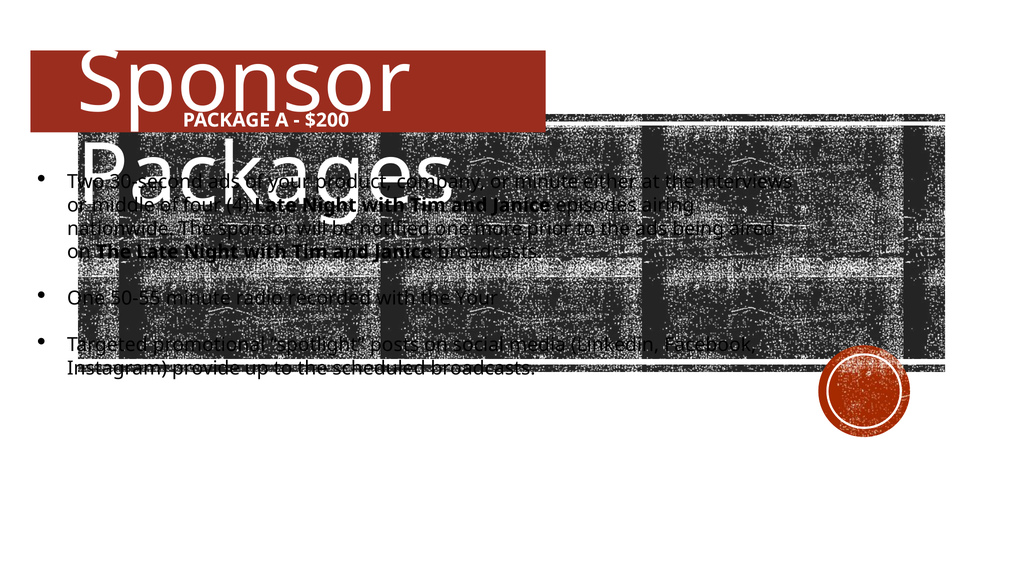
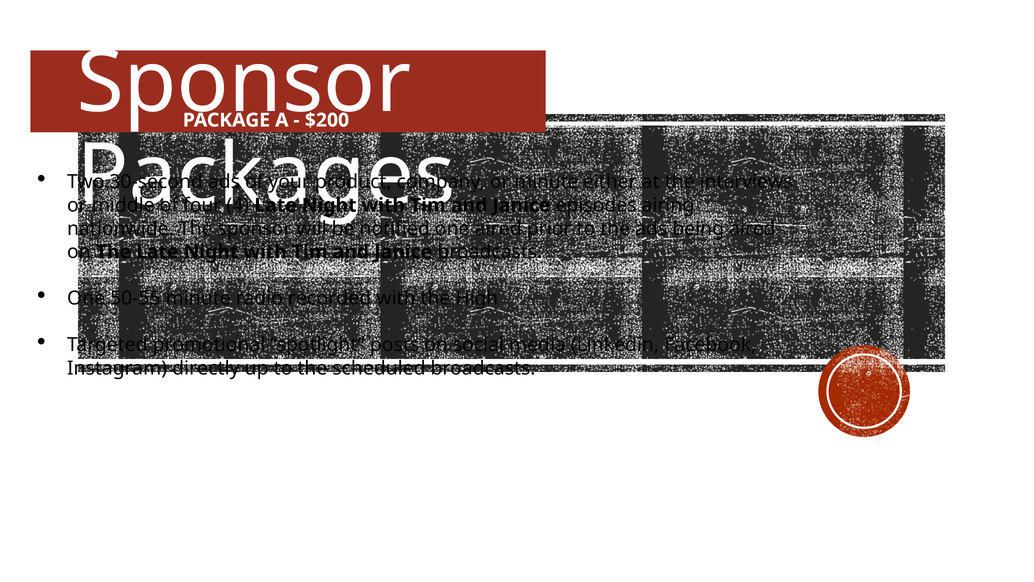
more: more -> aired (498, 228)
the Your: Your -> High (477, 298)
provide: provide -> directly (206, 368)
